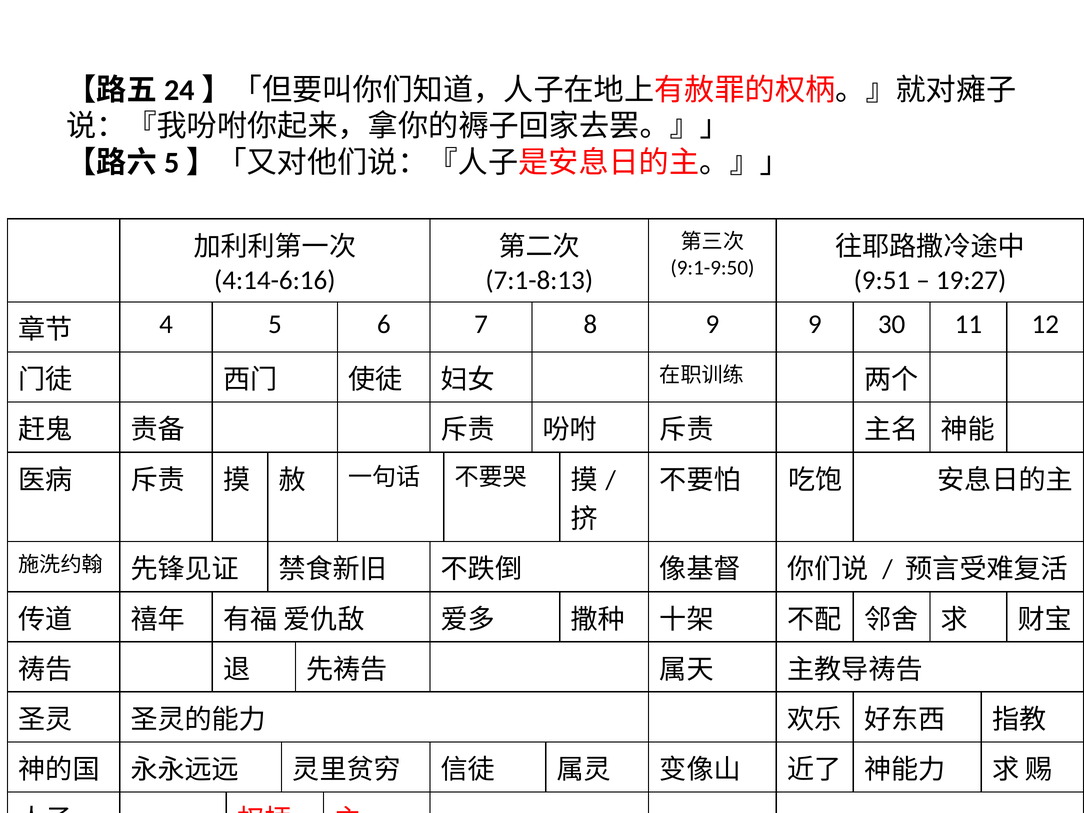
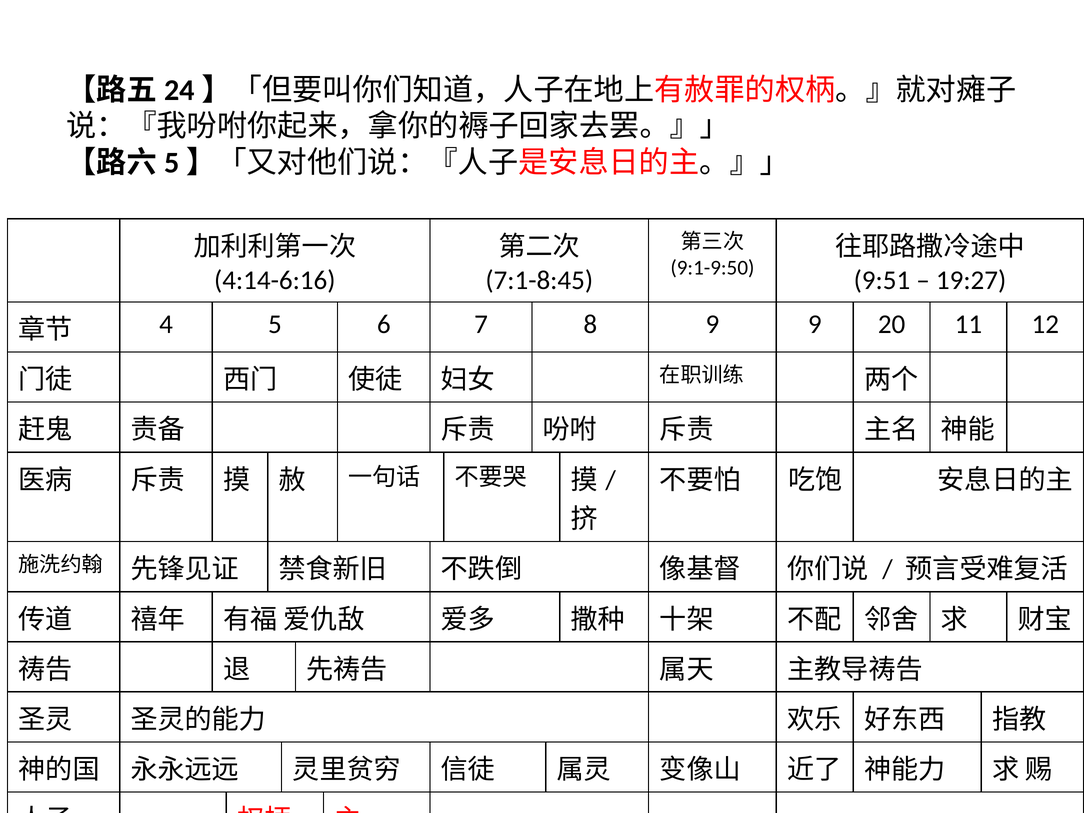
7:1-8:13: 7:1-8:13 -> 7:1-8:45 (539, 280)
30: 30 -> 20 (892, 324)
